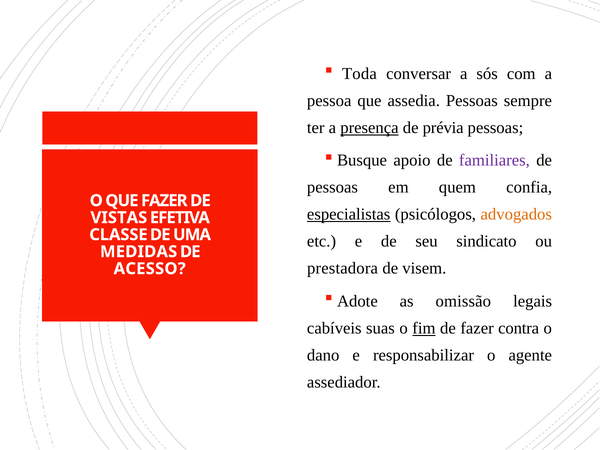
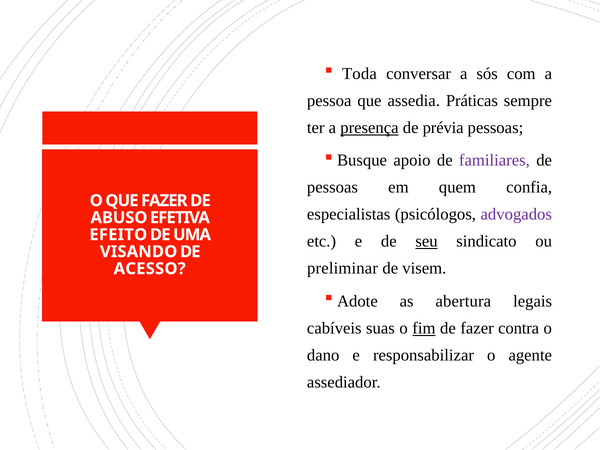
assedia Pessoas: Pessoas -> Práticas (472, 101)
especialistas underline: present -> none (349, 214)
advogados colour: orange -> purple (516, 214)
VISTAS: VISTAS -> ABUSO (119, 218)
CLASSE: CLASSE -> EFEITO (118, 235)
seu underline: none -> present (427, 241)
MEDIDAS: MEDIDAS -> VISANDO (139, 252)
prestadora: prestadora -> preliminar (343, 268)
omissão: omissão -> abertura (463, 301)
